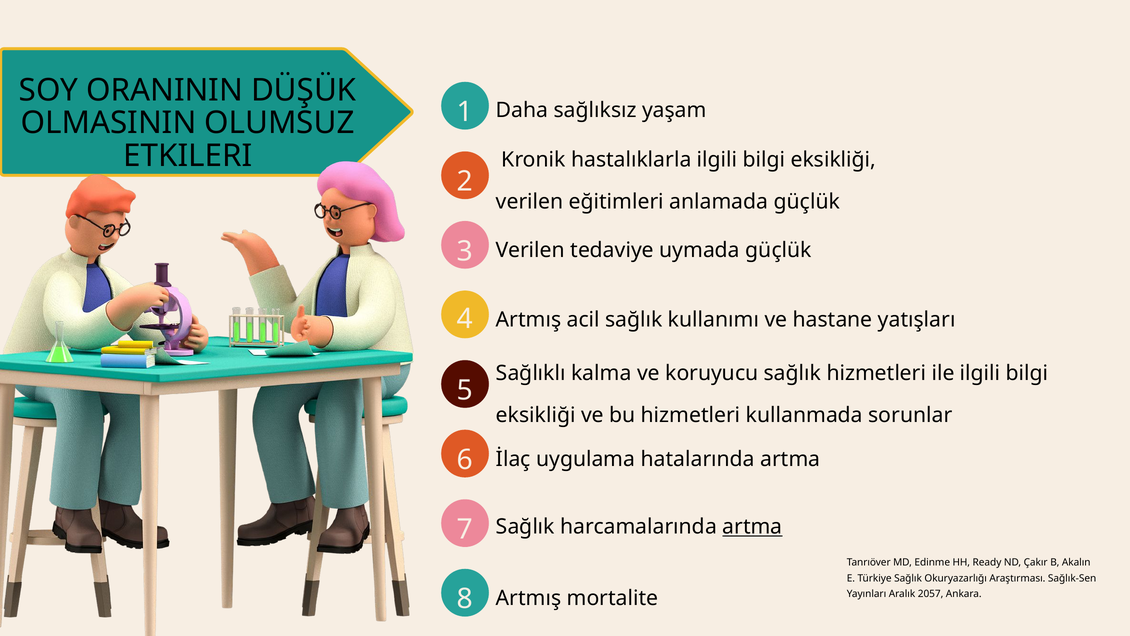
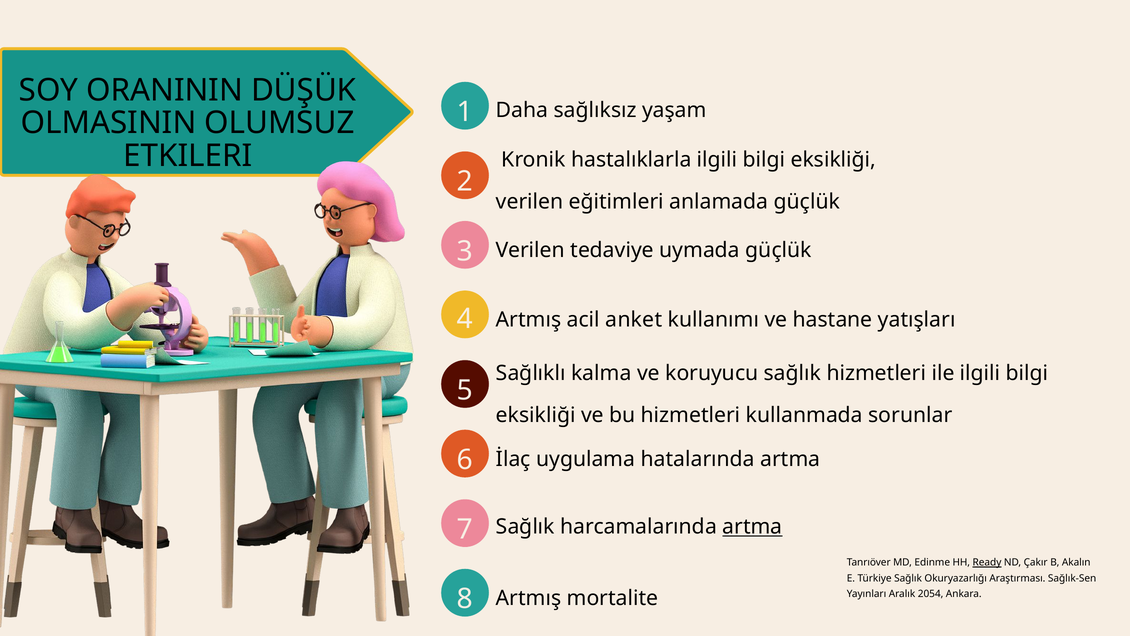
acil sağlık: sağlık -> anket (634, 320)
Ready underline: none -> present (987, 562)
2057: 2057 -> 2054 (931, 594)
